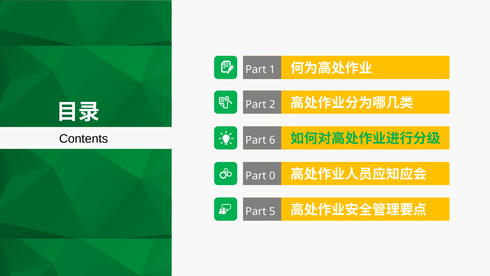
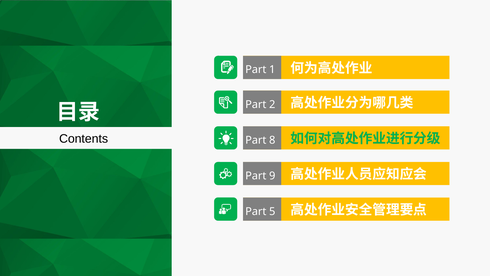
6: 6 -> 8 (272, 140)
0: 0 -> 9 (272, 176)
